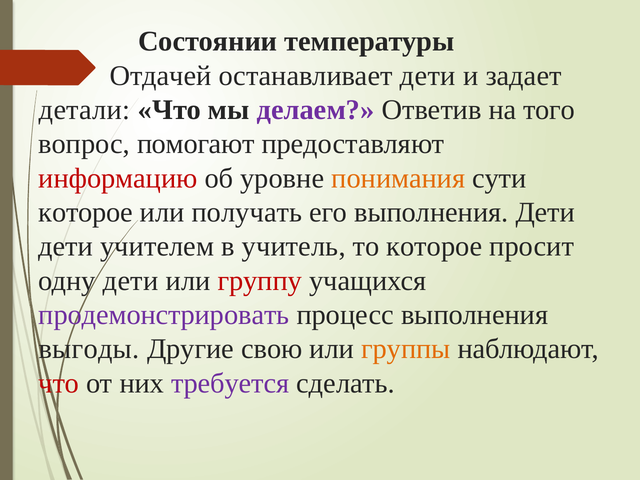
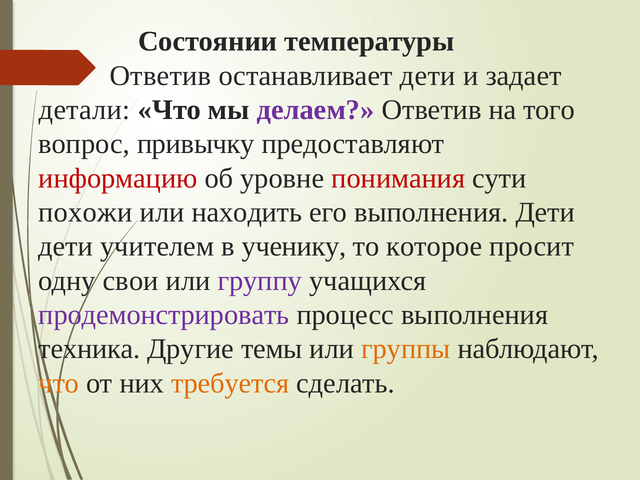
Отдачей: Отдачей -> Ответив (160, 76)
помогают: помогают -> привычку (196, 144)
понимания colour: orange -> red (398, 178)
которое: которое -> похожи (85, 212)
получать: получать -> находить (247, 212)
учитель: учитель -> ученику (294, 247)
одну дети: дети -> свои (131, 281)
группу colour: red -> purple (260, 281)
выгоды: выгоды -> техника (89, 349)
свою: свою -> темы (272, 349)
что colour: red -> orange (59, 383)
требуется colour: purple -> orange (230, 383)
